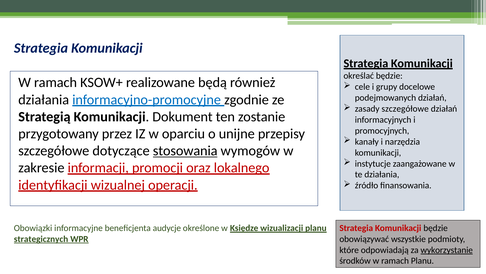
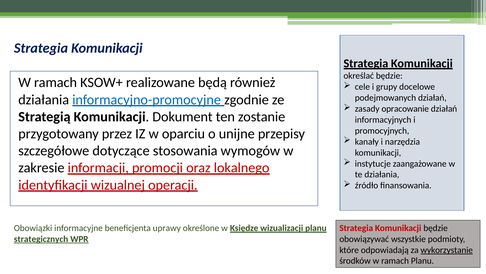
zasady szczegółowe: szczegółowe -> opracowanie (405, 109)
stosowania underline: present -> none (185, 151)
audycje: audycje -> uprawy (167, 228)
